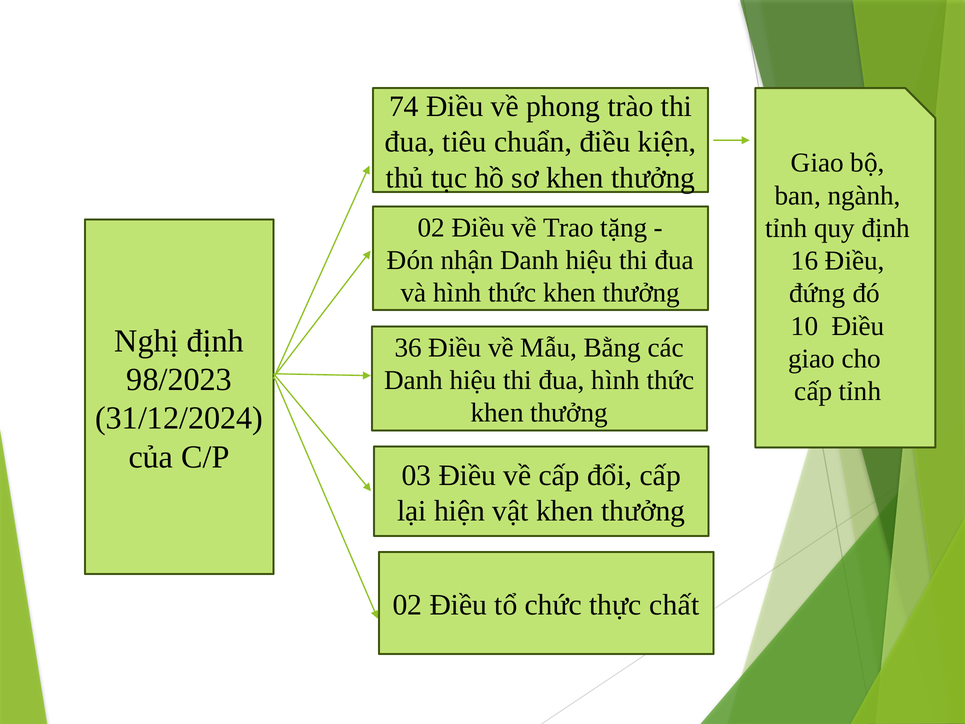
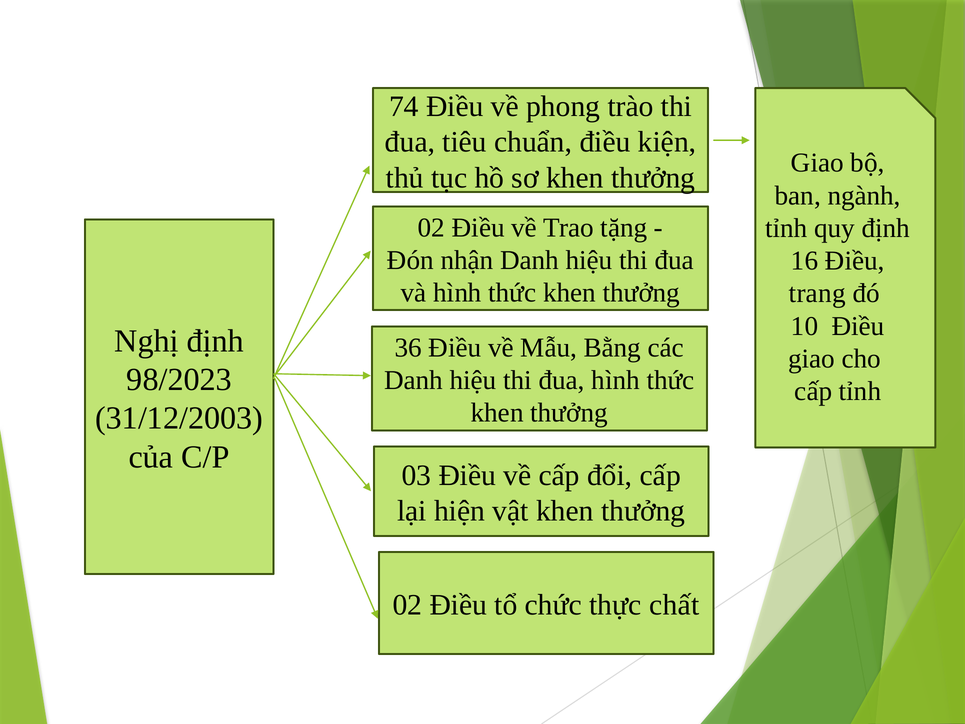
đứng: đứng -> trang (817, 293)
31/12/2024: 31/12/2024 -> 31/12/2003 (179, 418)
